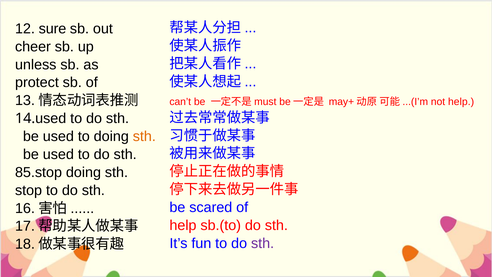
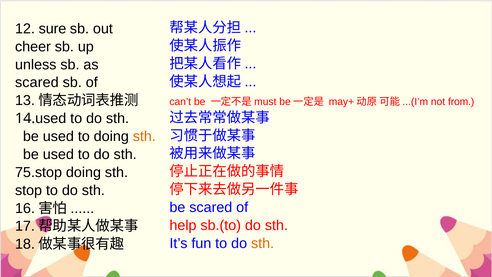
protect: protect -> scared (37, 83)
not help: help -> from (461, 102)
85.stop: 85.stop -> 75.stop (39, 172)
sth colour: purple -> orange (263, 243)
